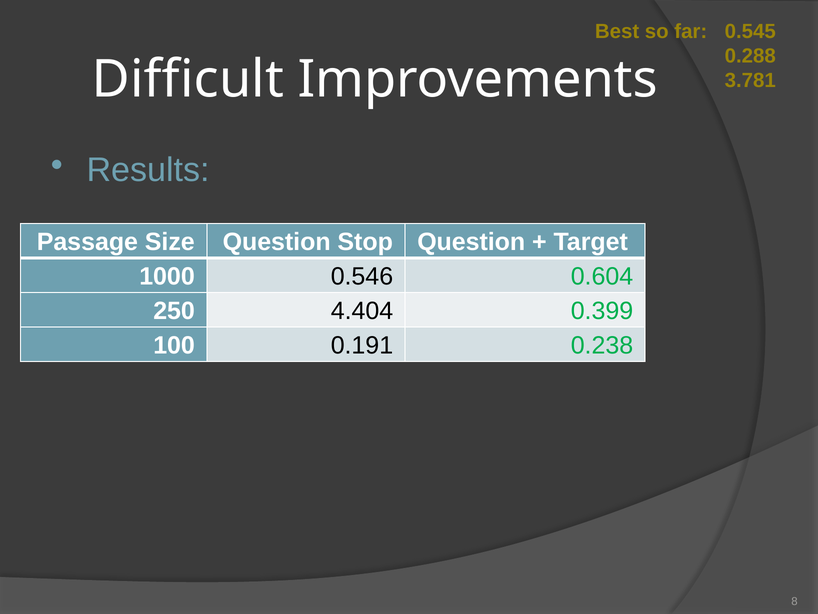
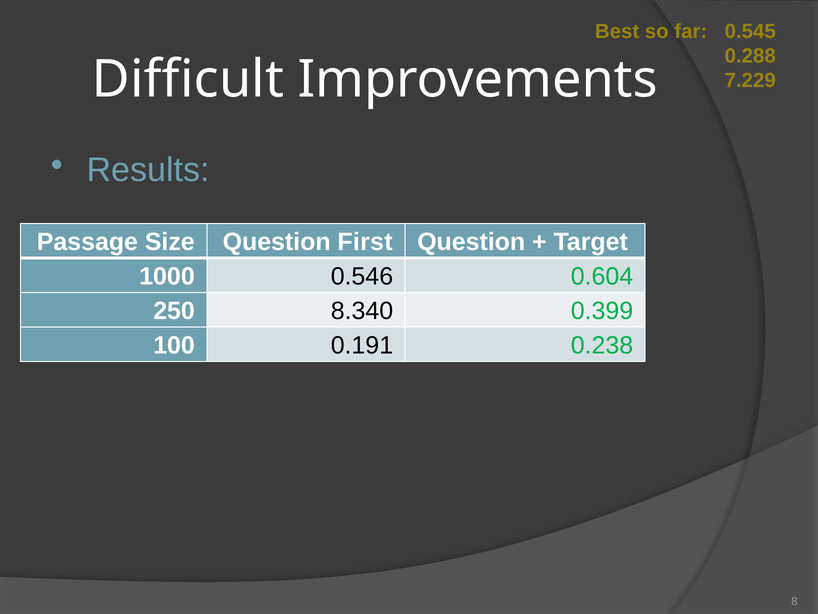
3.781: 3.781 -> 7.229 (750, 80)
Stop: Stop -> First (365, 242)
4.404: 4.404 -> 8.340 (362, 311)
